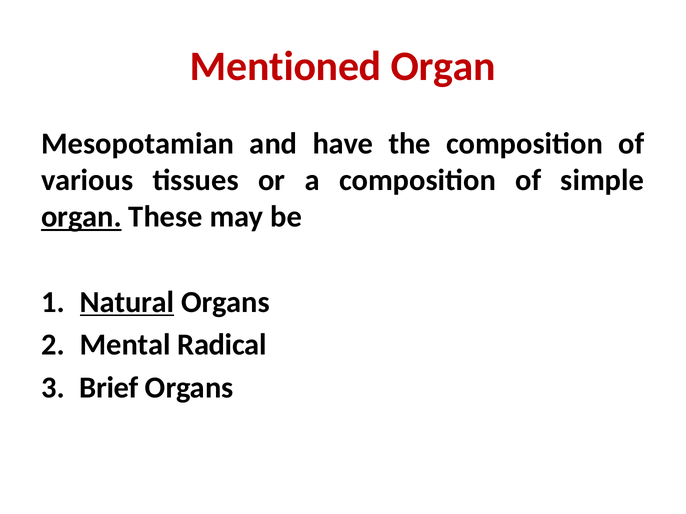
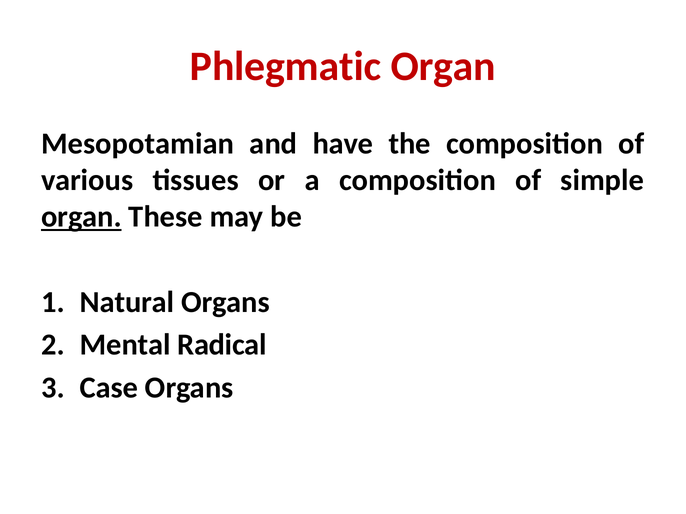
Mentioned: Mentioned -> Phlegmatic (286, 66)
Natural underline: present -> none (127, 303)
Brief: Brief -> Case (109, 388)
